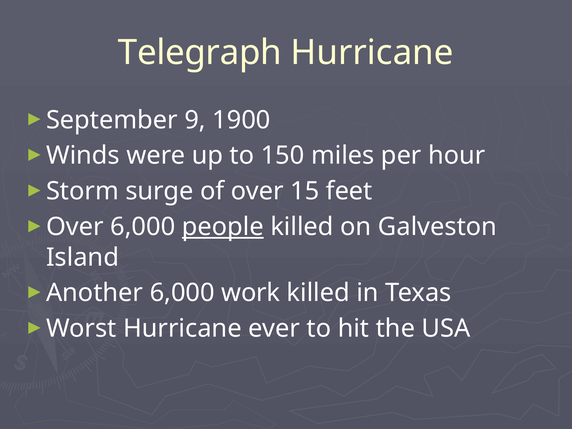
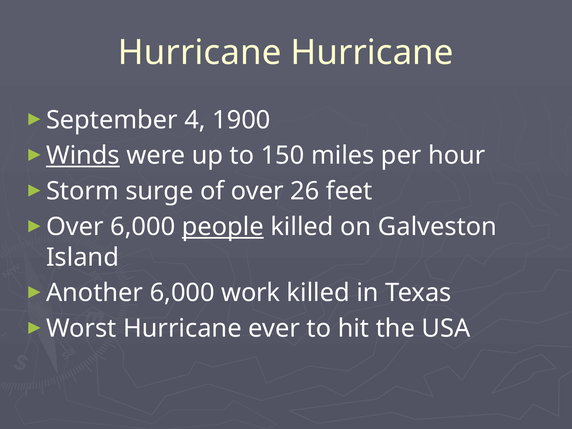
Telegraph: Telegraph -> Hurricane (200, 52)
9: 9 -> 4 (195, 120)
Winds underline: none -> present (83, 156)
15: 15 -> 26 (305, 191)
